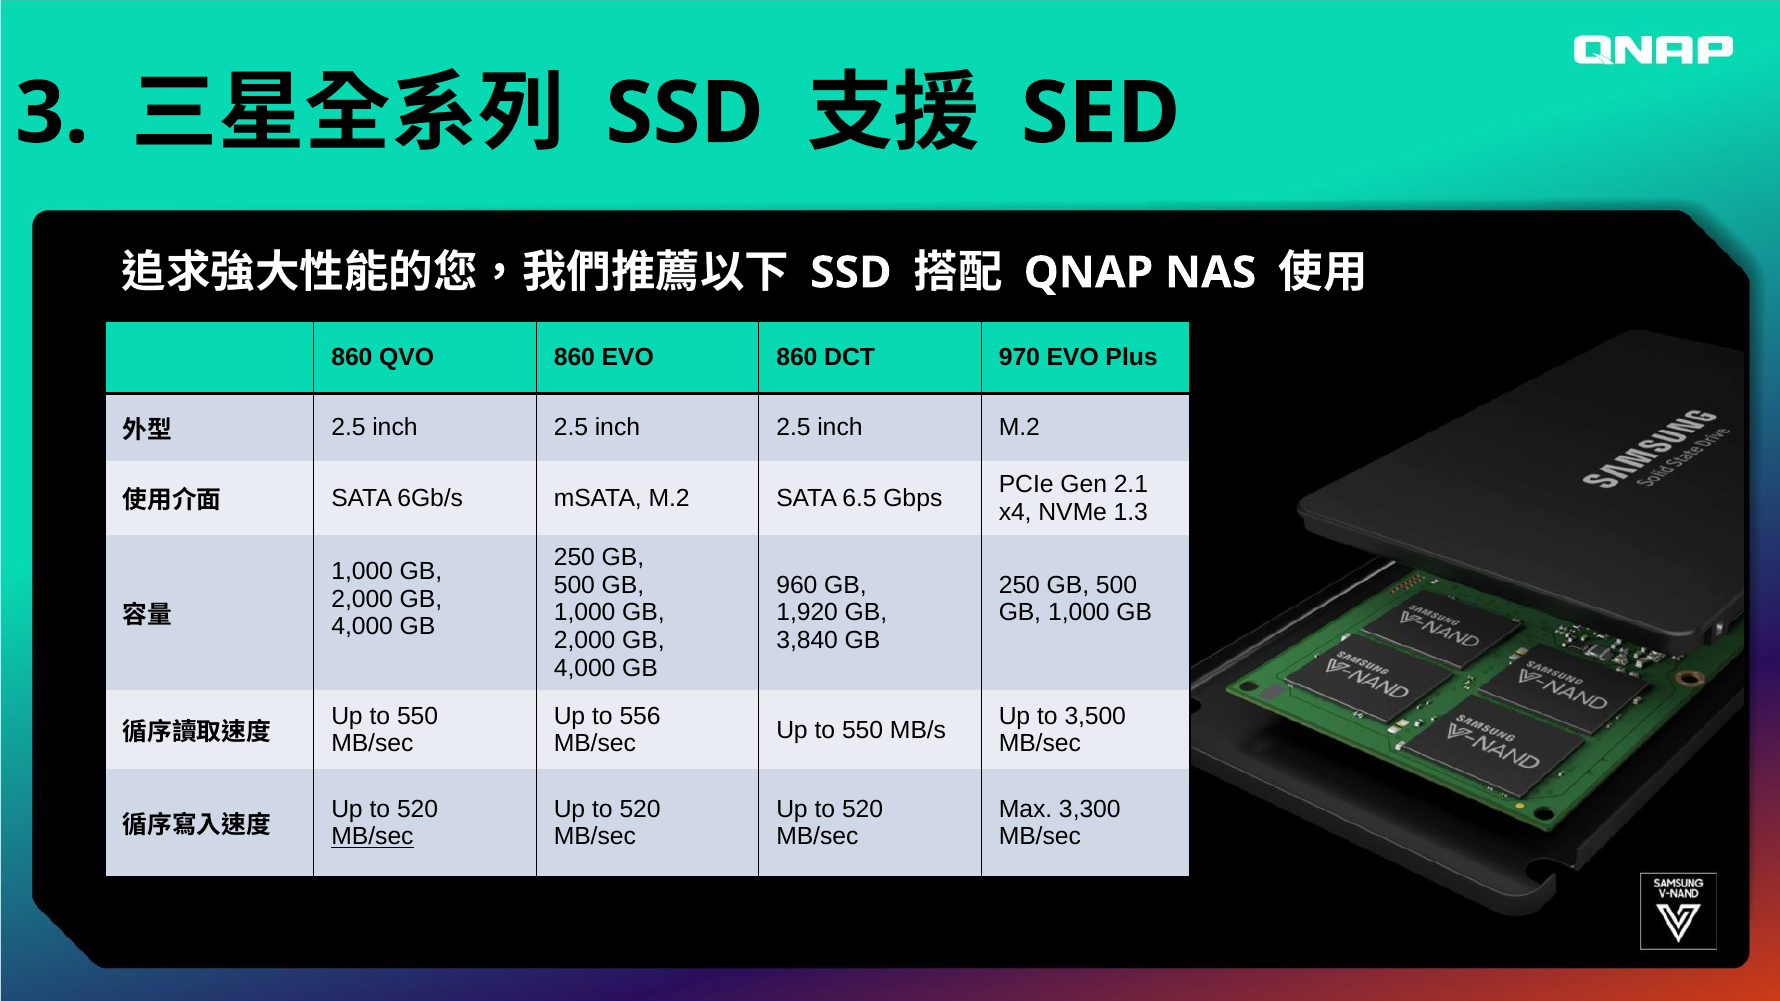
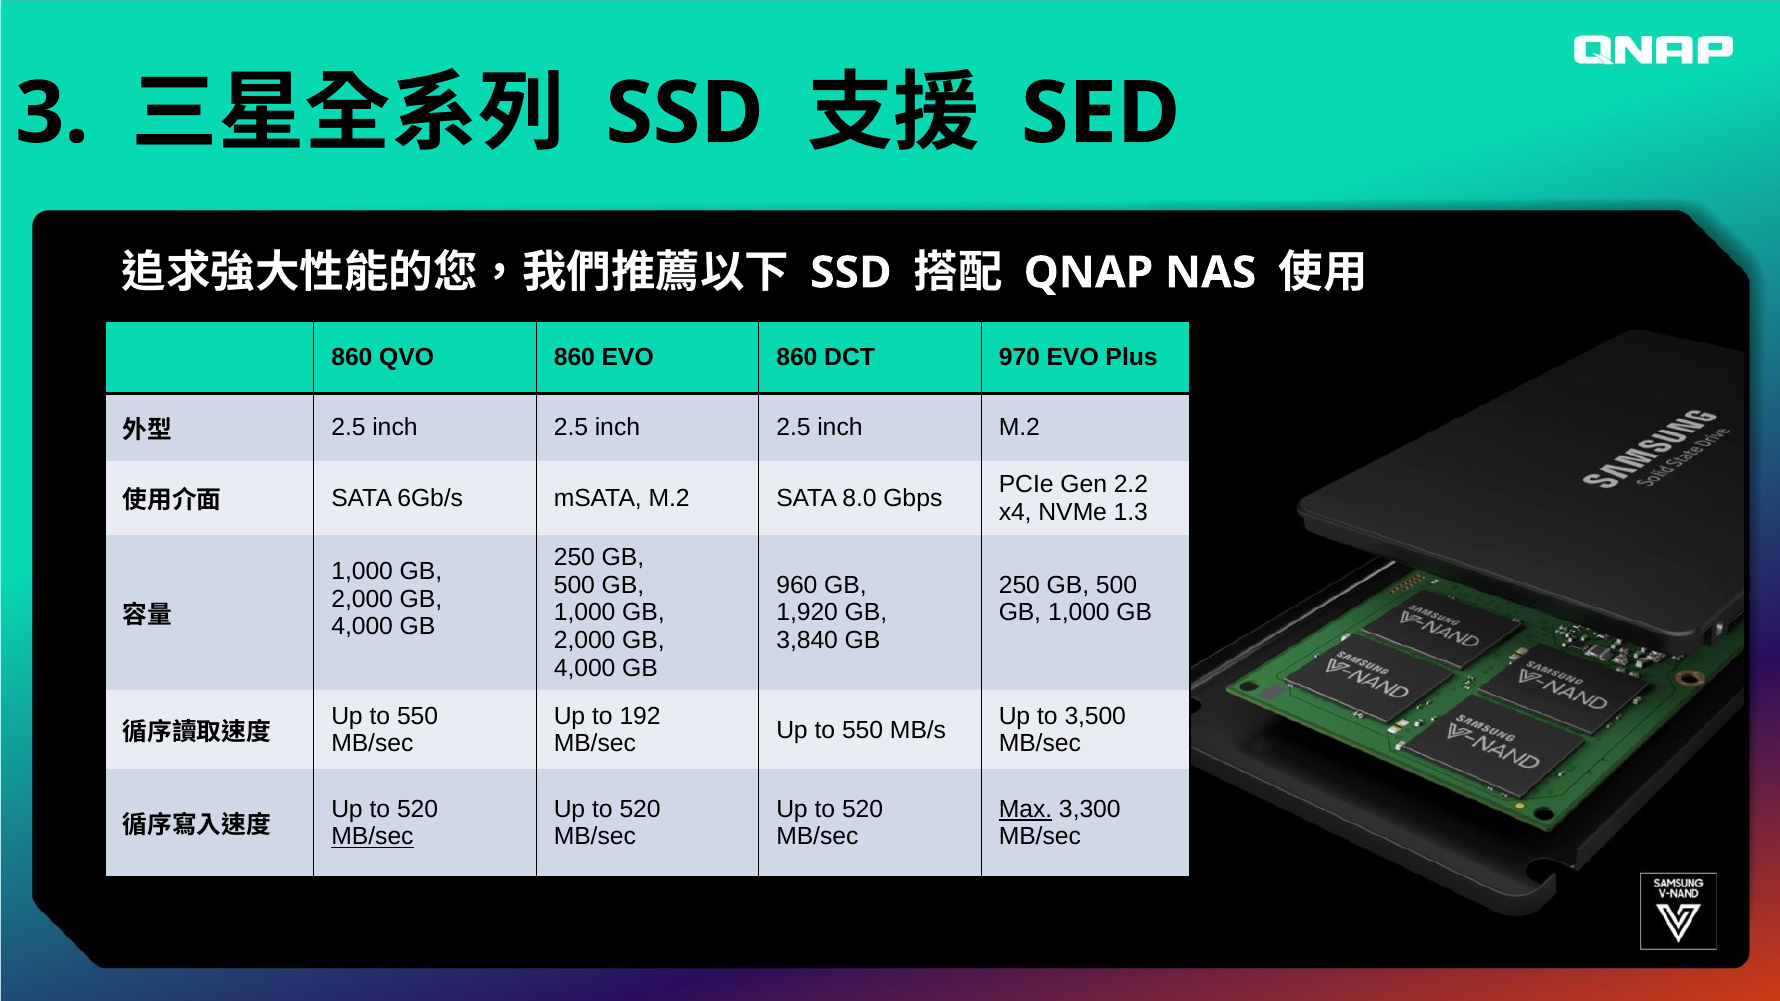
2.1: 2.1 -> 2.2 (1131, 485)
6.5: 6.5 -> 8.0 (859, 498)
556: 556 -> 192 (640, 716)
Max underline: none -> present (1026, 809)
